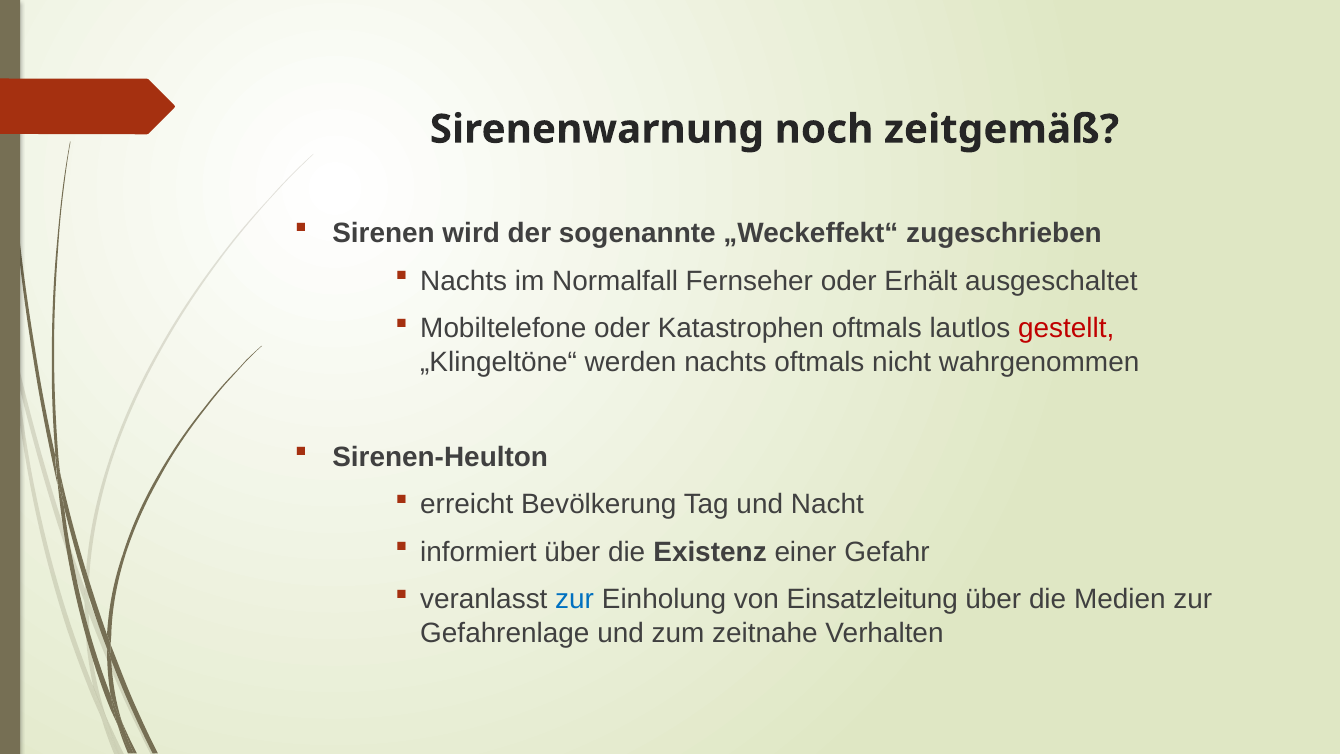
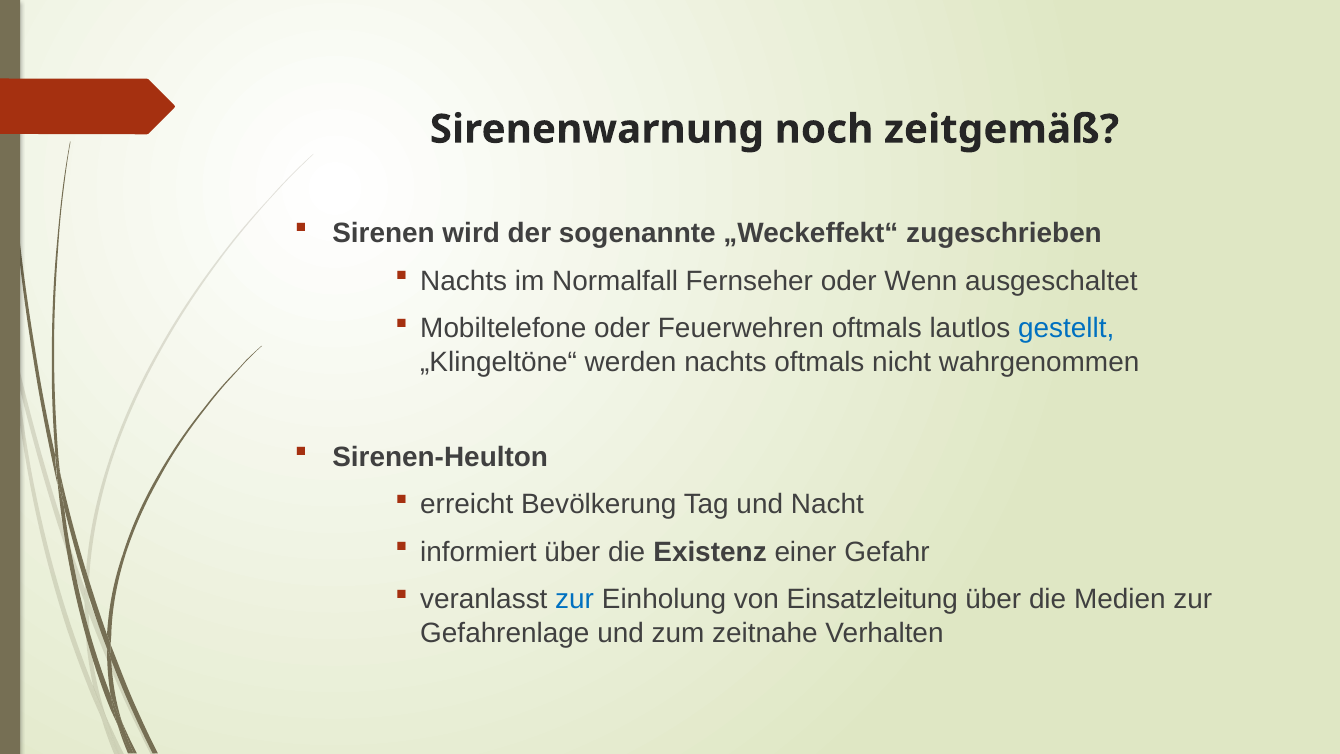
Erhält: Erhält -> Wenn (921, 281)
Katastrophen: Katastrophen -> Feuerwehren (741, 328)
gestellt colour: red -> blue (1066, 328)
